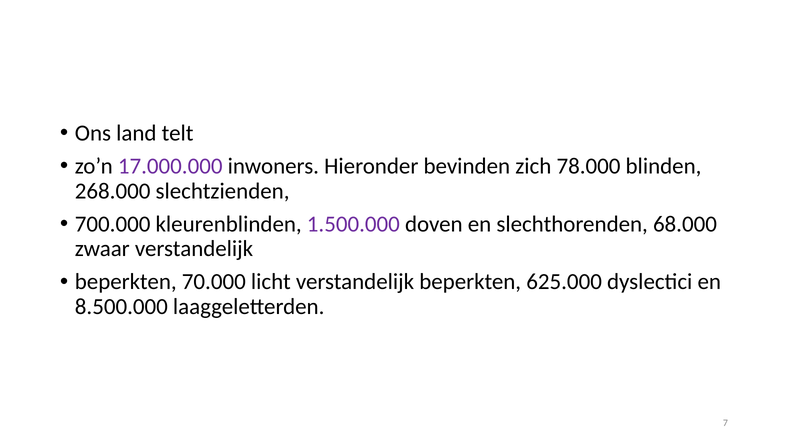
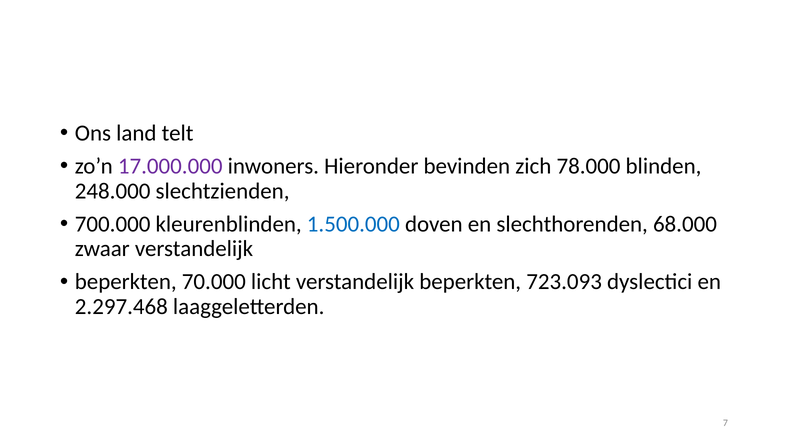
268.000: 268.000 -> 248.000 (113, 191)
1.500.000 colour: purple -> blue (353, 224)
625.000: 625.000 -> 723.093 (564, 282)
8.500.000: 8.500.000 -> 2.297.468 (121, 307)
